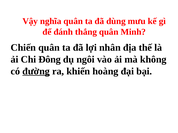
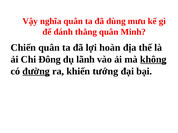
nhân: nhân -> hoàn (110, 48)
ngôi: ngôi -> lãnh (86, 60)
không underline: none -> present (153, 60)
hoàng: hoàng -> tướng (105, 71)
